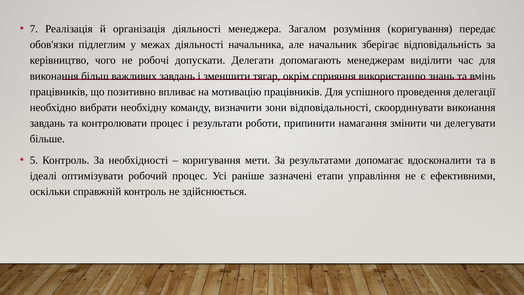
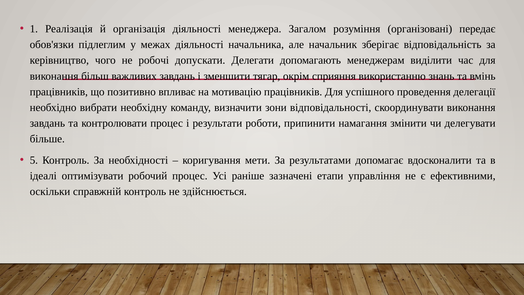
7: 7 -> 1 (34, 29)
розуміння коригування: коригування -> організовані (420, 29)
